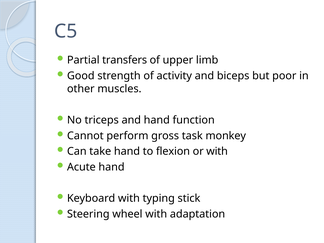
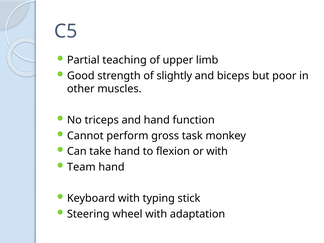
transfers: transfers -> teaching (125, 60)
activity: activity -> slightly (174, 76)
Acute: Acute -> Team (81, 167)
